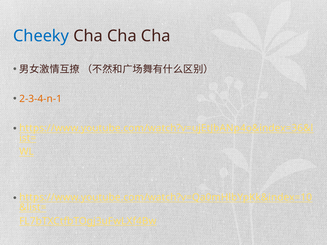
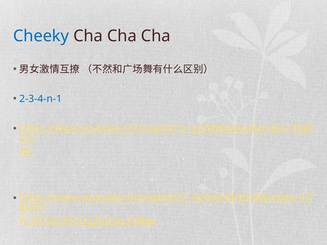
2-3-4-n-1 colour: orange -> blue (41, 99)
